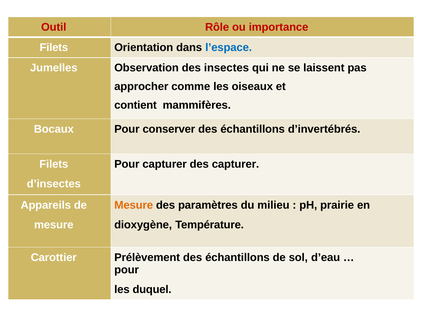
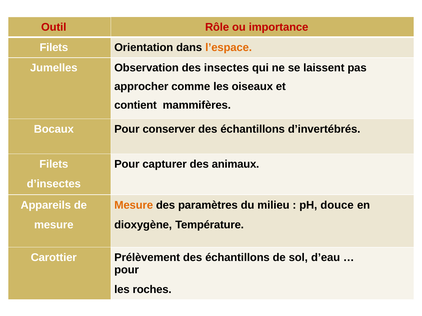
l’espace colour: blue -> orange (229, 48)
des capturer: capturer -> animaux (236, 164)
prairie: prairie -> douce (337, 205)
duquel: duquel -> roches (152, 290)
